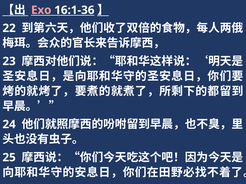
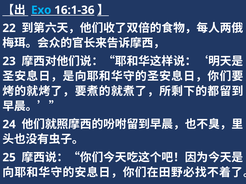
Exo colour: pink -> light blue (41, 10)
